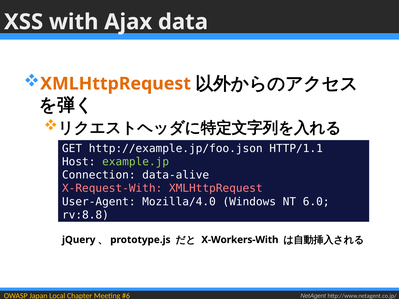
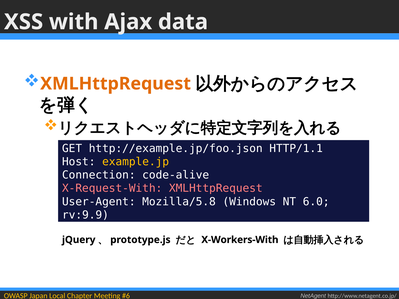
example.jp colour: light green -> yellow (136, 162)
data-alive: data-alive -> code-alive (176, 175)
Mozilla/4.0: Mozilla/4.0 -> Mozilla/5.8 (179, 202)
rv:8.8: rv:8.8 -> rv:9.9 (85, 215)
